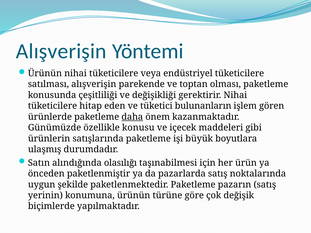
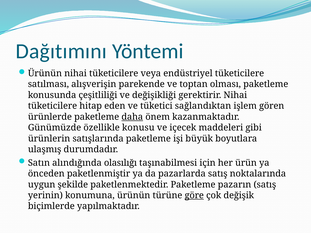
Alışverişin: Alışverişin -> Dağıtımını (61, 51)
bulunanların: bulunanların -> sağlandıktan (203, 106)
göre underline: none -> present (194, 196)
